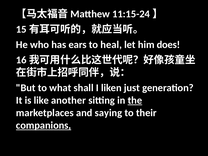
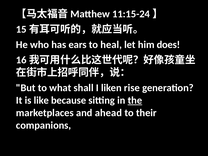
just: just -> rise (132, 88)
another: another -> because (69, 100)
saying: saying -> ahead (108, 113)
companions underline: present -> none (44, 125)
